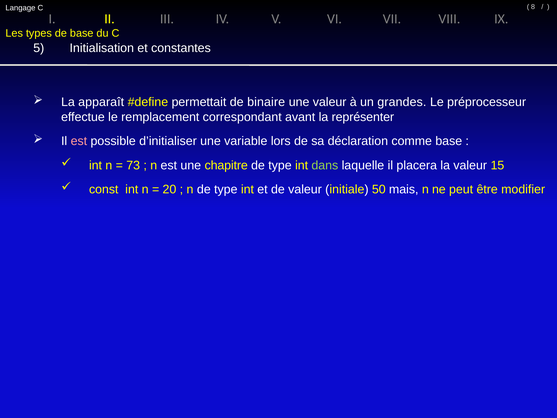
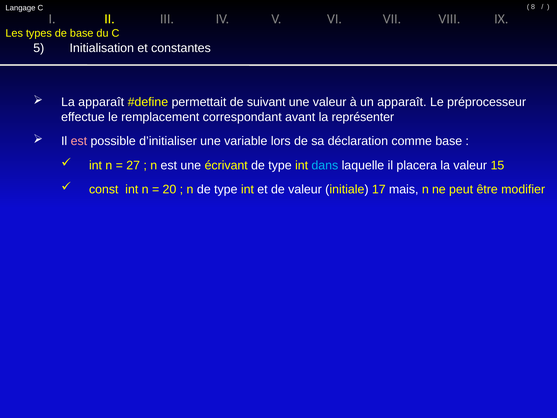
binaire: binaire -> suivant (266, 102)
un grandes: grandes -> apparaît (402, 102)
73: 73 -> 27 (133, 165)
chapitre: chapitre -> écrivant (226, 165)
dans colour: light green -> light blue (325, 165)
50: 50 -> 17 (379, 189)
